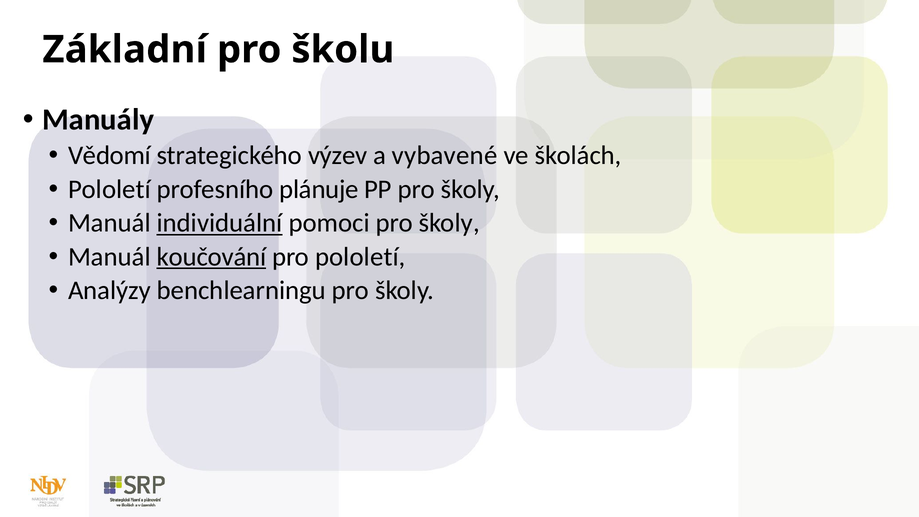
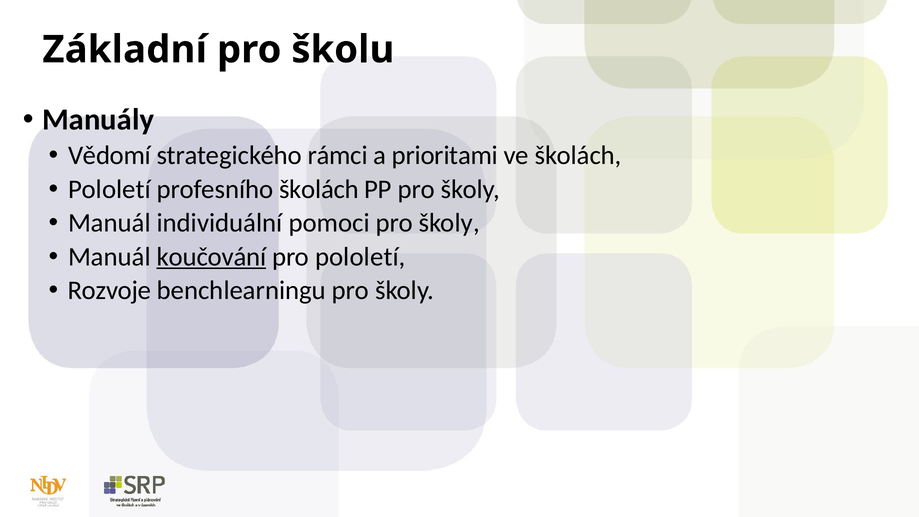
výzev: výzev -> rámci (338, 156)
vybavené: vybavené -> prioritami (445, 156)
profesního plánuje: plánuje -> školách (319, 189)
individuální underline: present -> none (220, 223)
Analýzy: Analýzy -> Rozvoje (110, 290)
